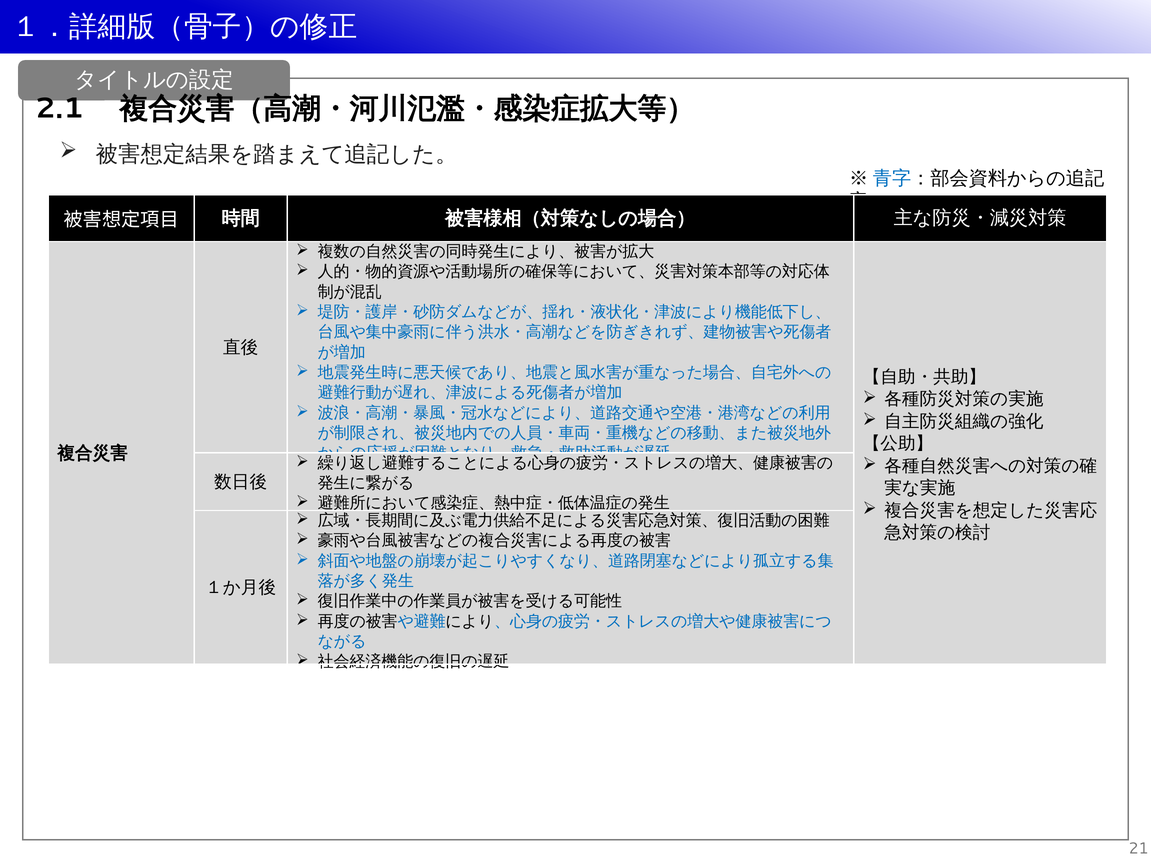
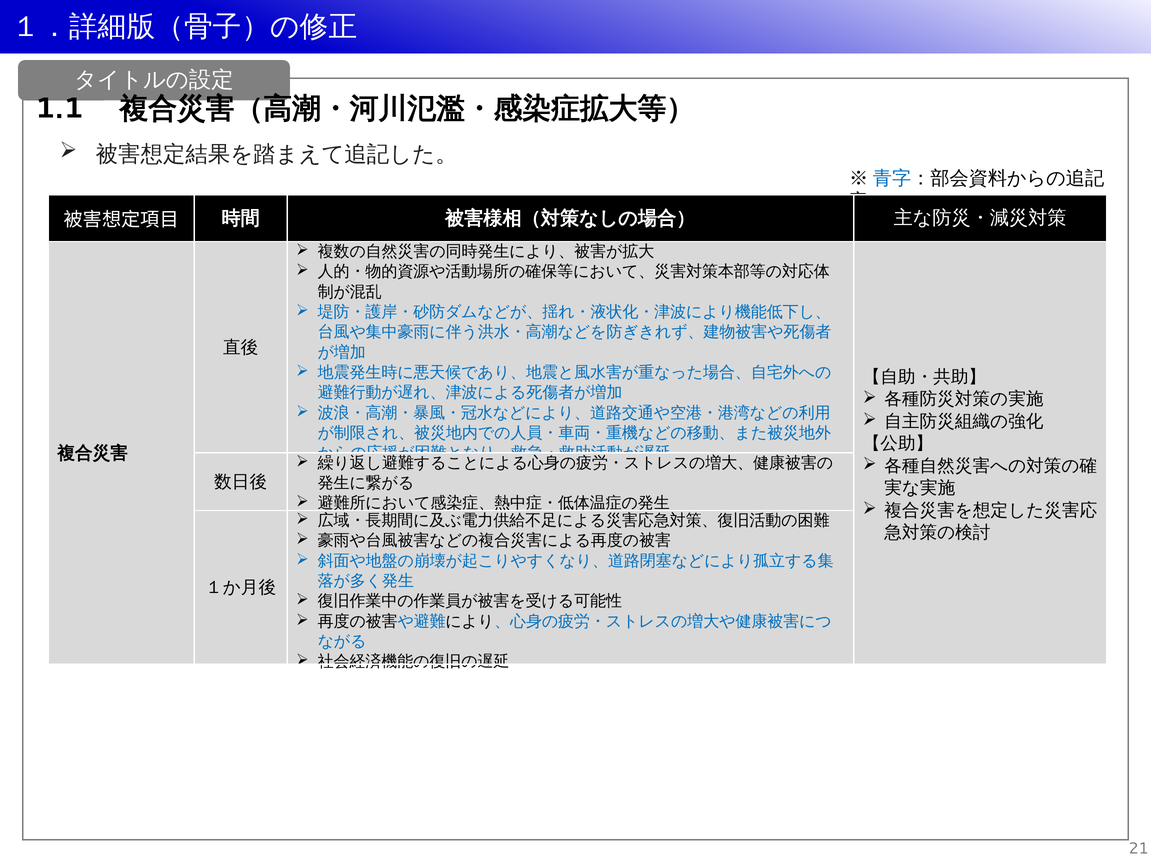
2.1: 2.1 -> 1.1 (59, 108)
